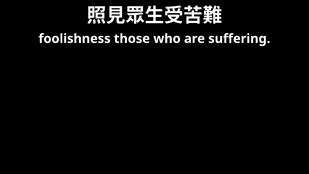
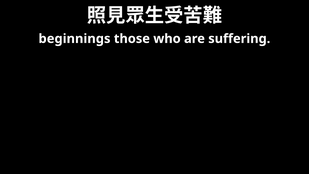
foolishness: foolishness -> beginnings (75, 39)
